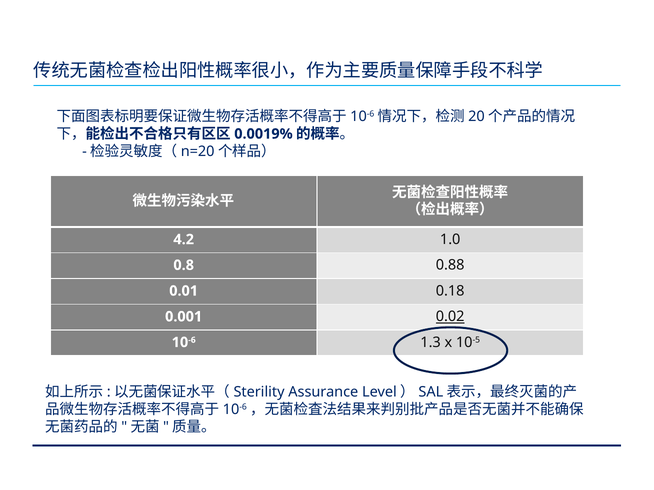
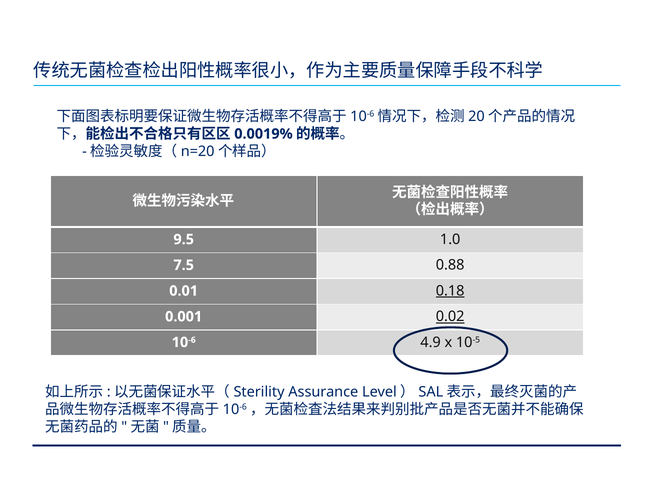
4.2: 4.2 -> 9.5 (184, 240)
0.8: 0.8 -> 7.5 (184, 265)
0.18 underline: none -> present (450, 291)
1.3: 1.3 -> 4.9 (431, 343)
